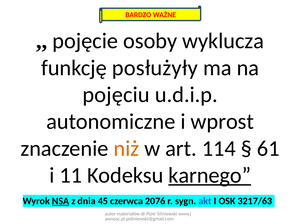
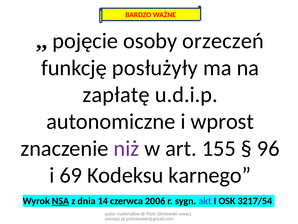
wyklucza: wyklucza -> orzeczeń (223, 41)
pojęciu: pojęciu -> zapłatę (116, 94)
niż colour: orange -> purple (126, 148)
114: 114 -> 155 (219, 148)
61: 61 -> 96 (268, 148)
11: 11 -> 69 (71, 175)
karnego underline: present -> none (210, 175)
45: 45 -> 14 (103, 201)
2076: 2076 -> 2006 (155, 201)
3217/63: 3217/63 -> 3217/54 (255, 201)
